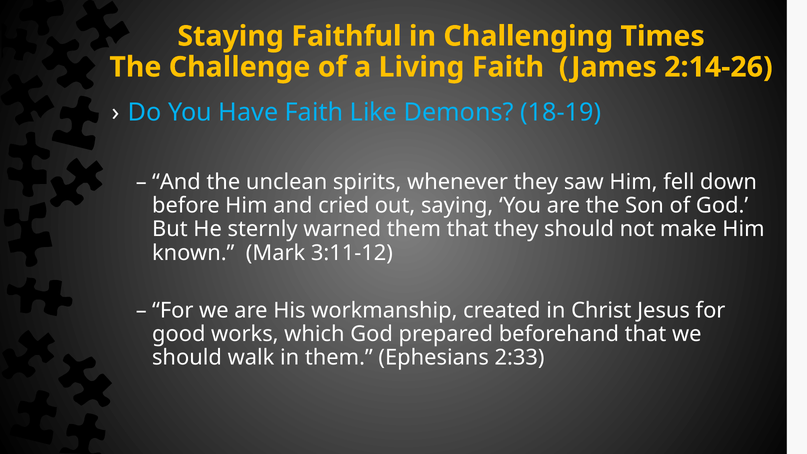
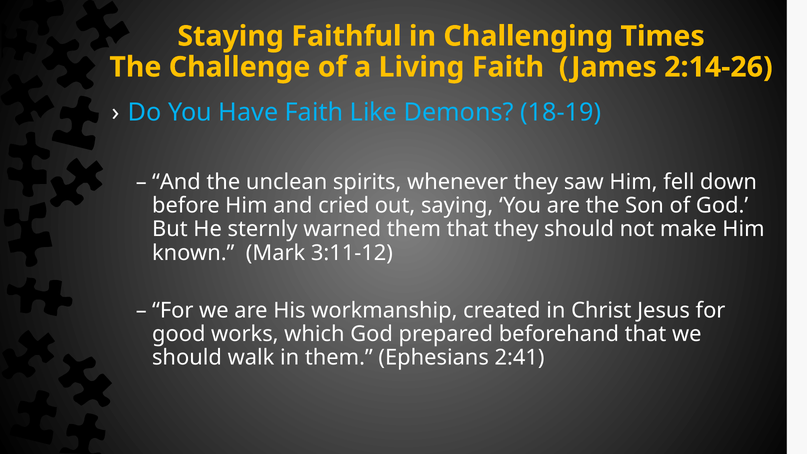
2:33: 2:33 -> 2:41 (520, 358)
